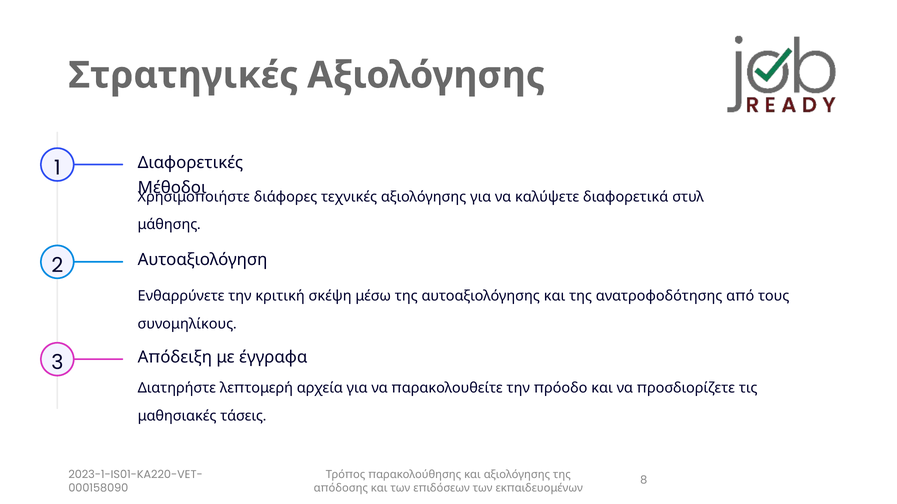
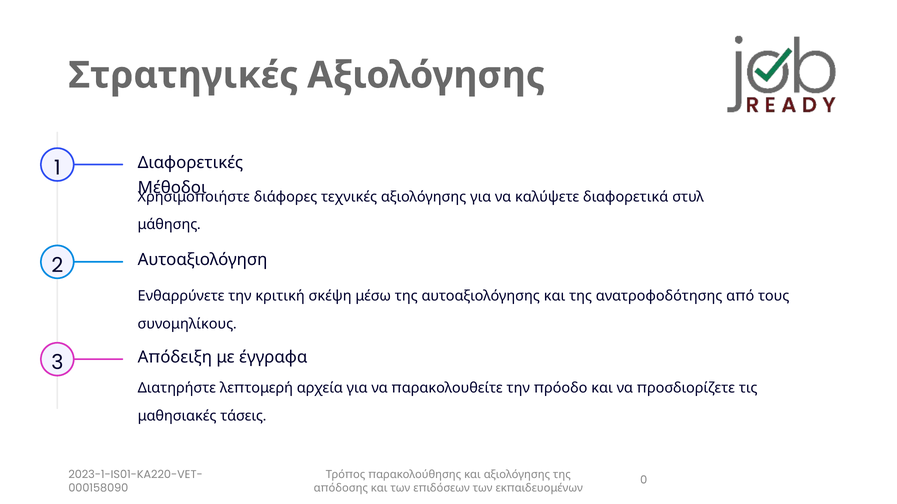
8: 8 -> 0 (644, 481)
